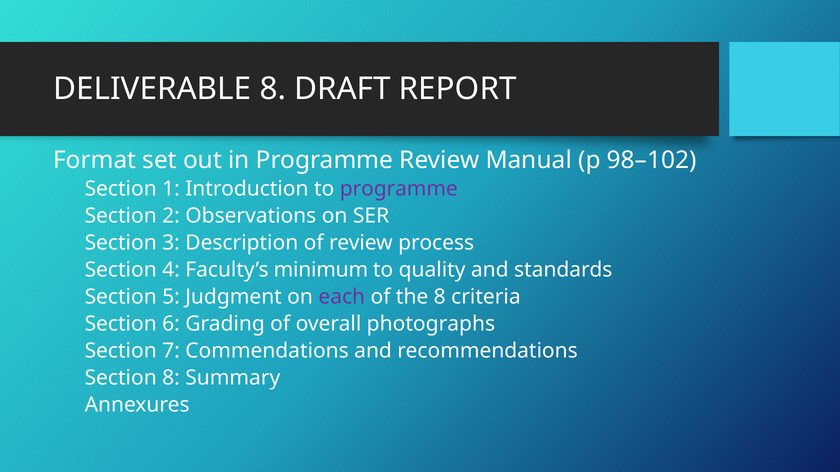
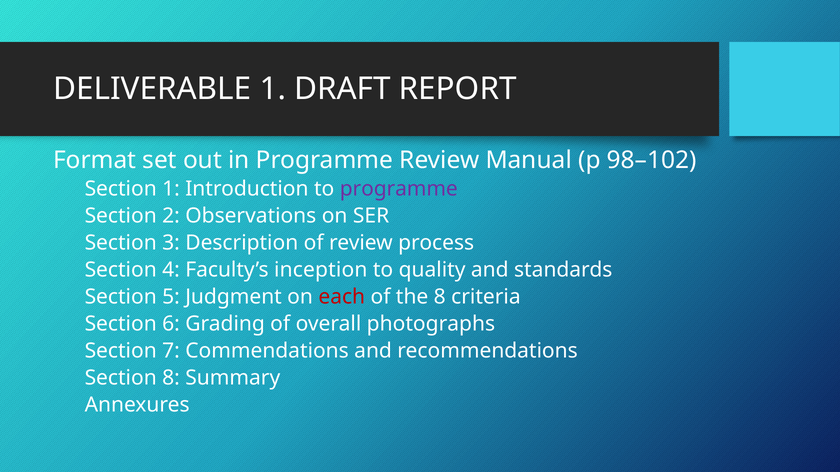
DELIVERABLE 8: 8 -> 1 (273, 89)
minimum: minimum -> inception (321, 270)
each colour: purple -> red (342, 297)
